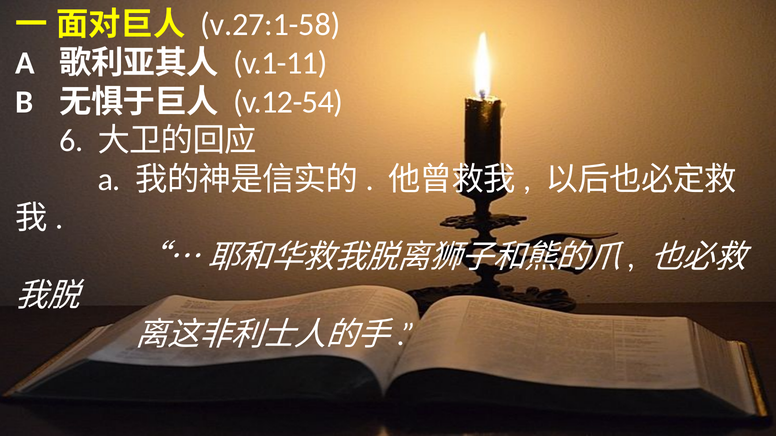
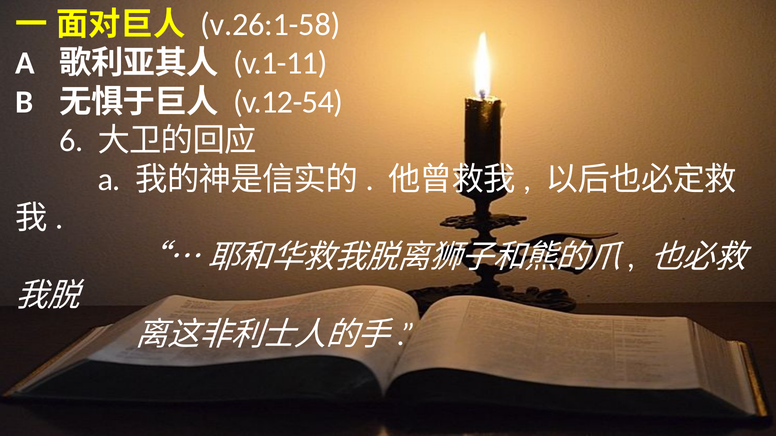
v.27:1-58: v.27:1-58 -> v.26:1-58 (270, 25)
